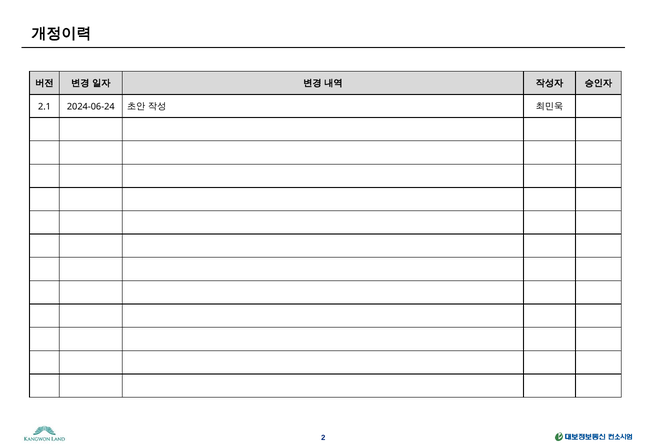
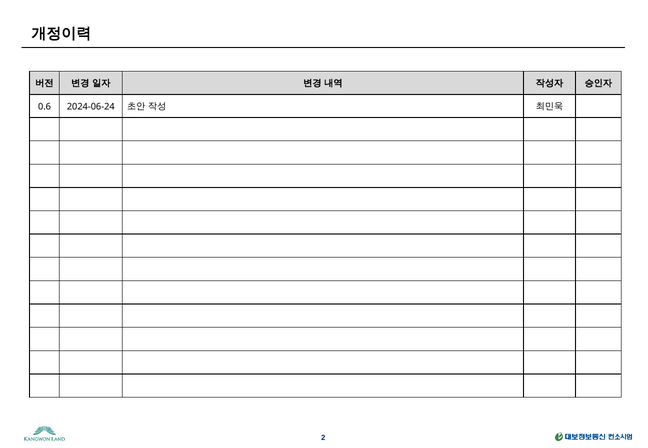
2.1: 2.1 -> 0.6 (45, 107)
